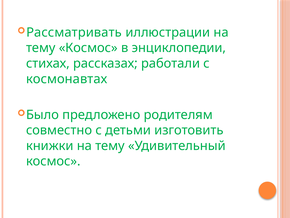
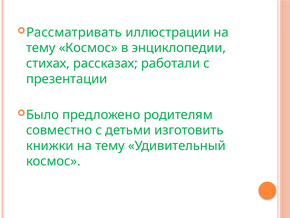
космонавтах: космонавтах -> презентации (67, 79)
